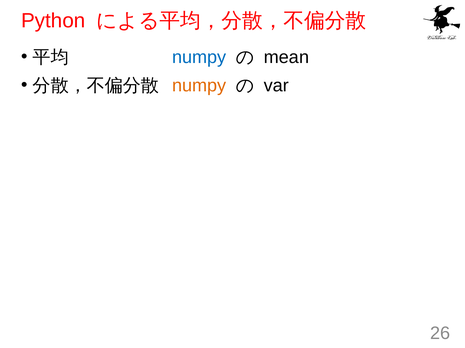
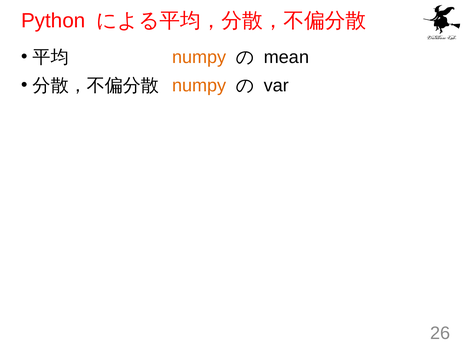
numpy colour: blue -> orange (199, 57)
